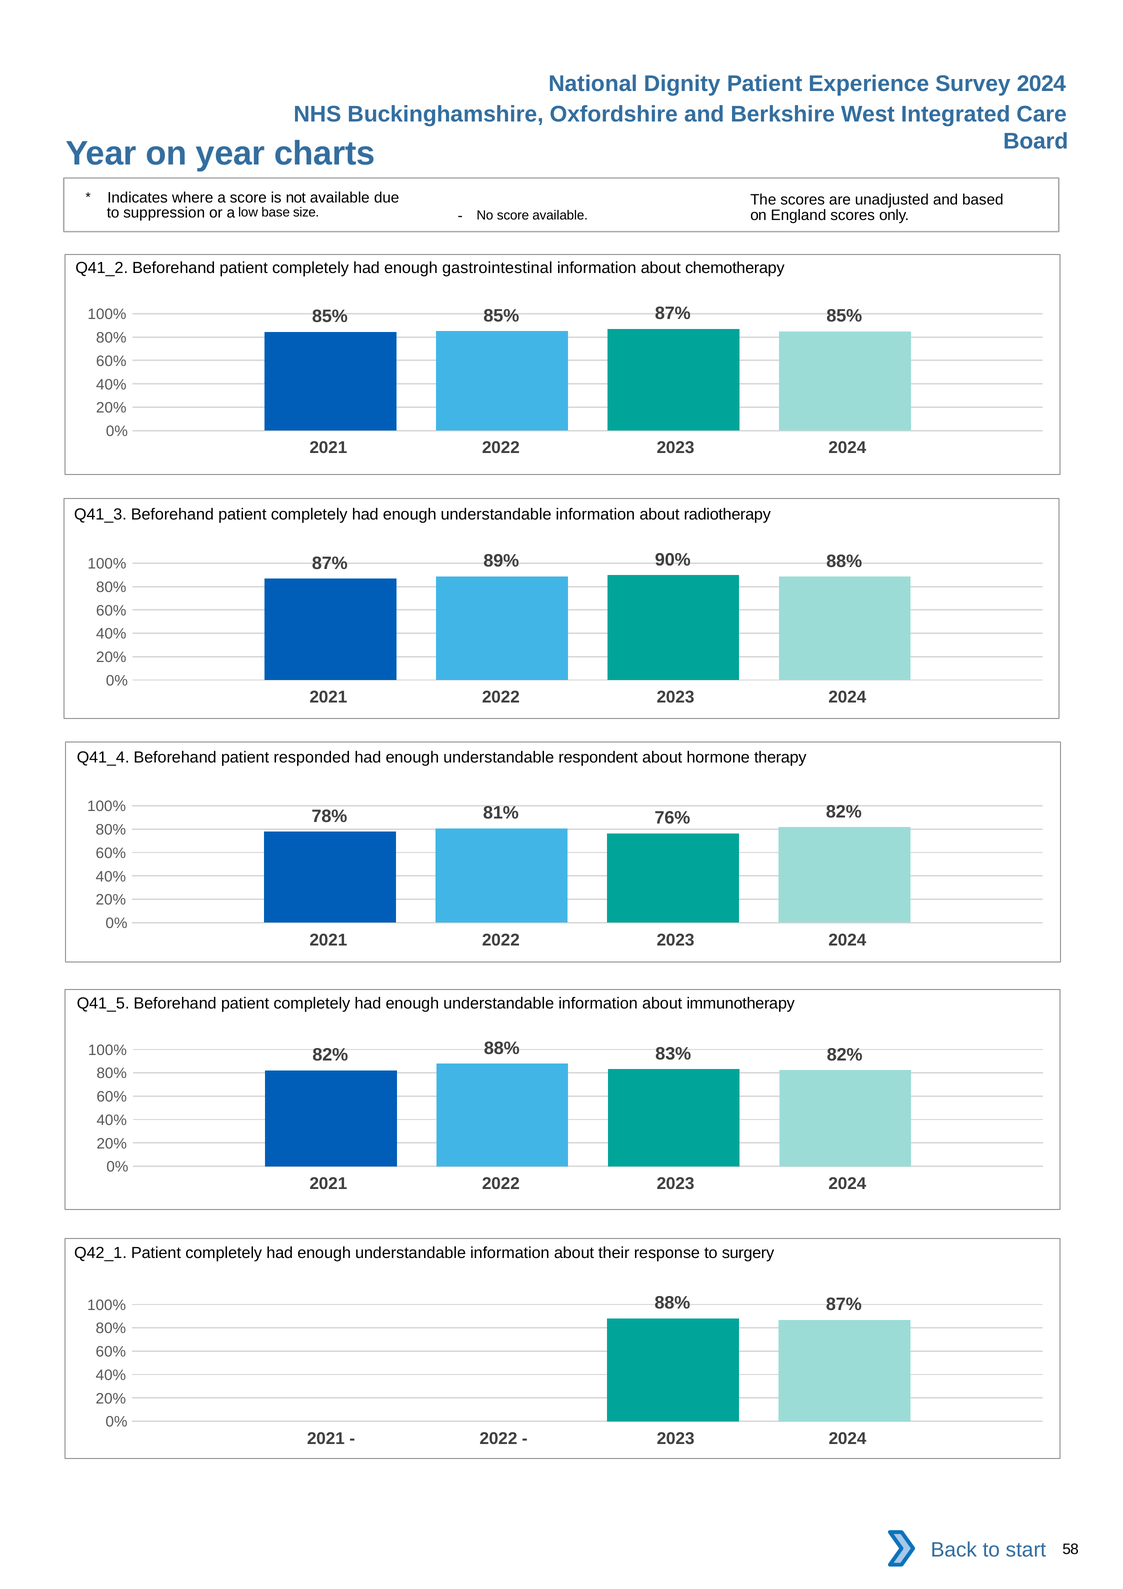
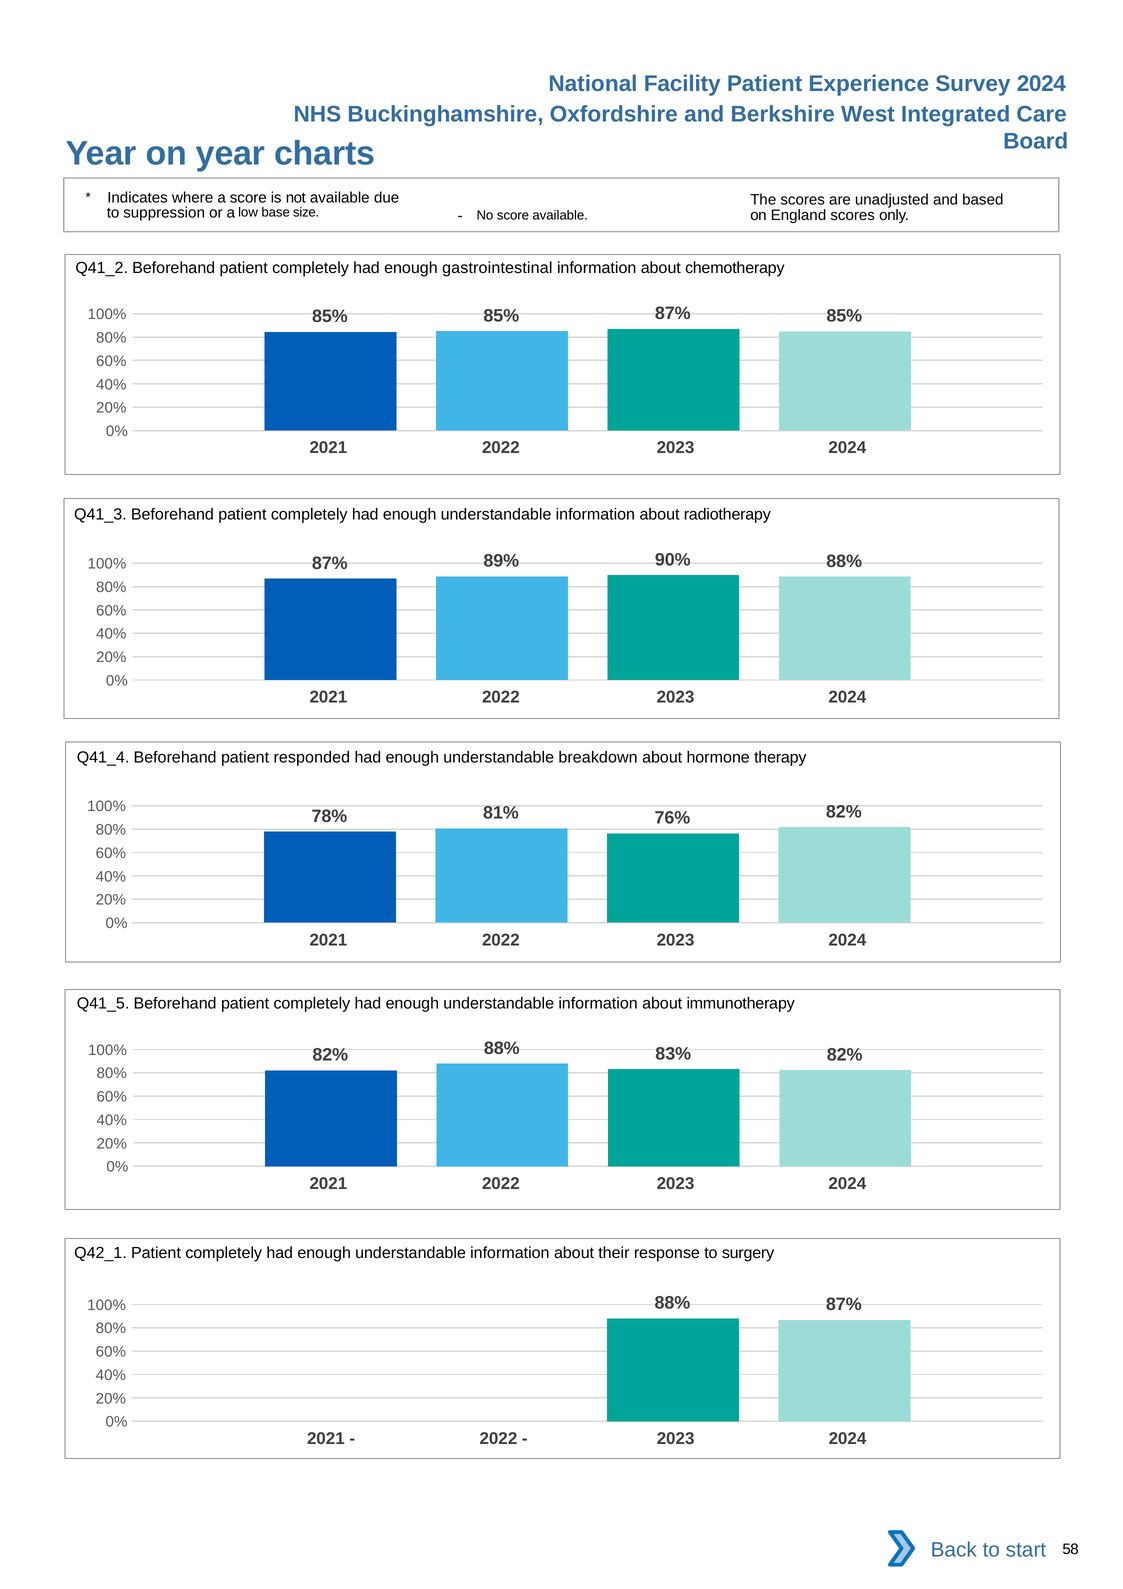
Dignity: Dignity -> Facility (682, 84)
respondent: respondent -> breakdown (598, 758)
